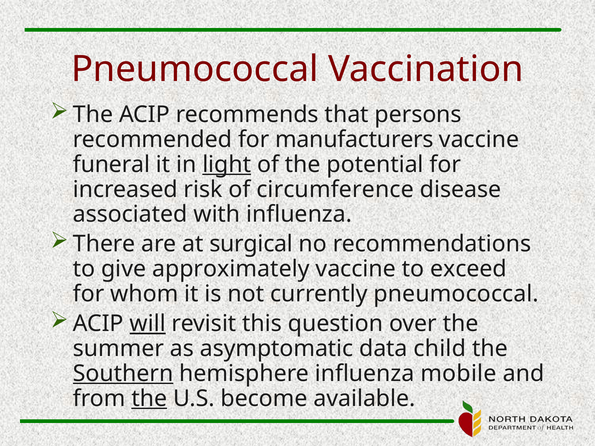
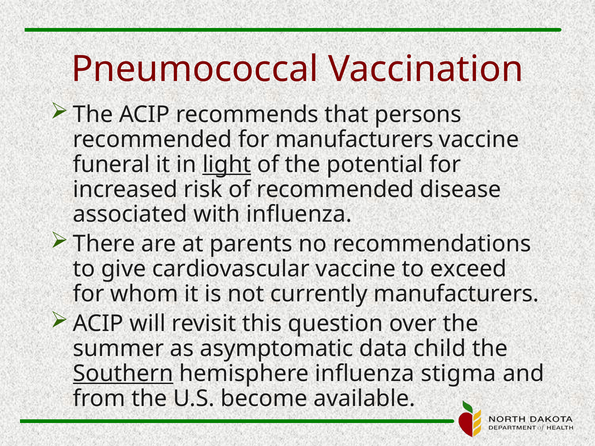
of circumference: circumference -> recommended (335, 189)
surgical: surgical -> parents (251, 244)
approximately: approximately -> cardiovascular (231, 269)
currently pneumococcal: pneumococcal -> manufacturers (456, 294)
will underline: present -> none (148, 324)
mobile: mobile -> stigma (458, 374)
the underline: present -> none (149, 399)
